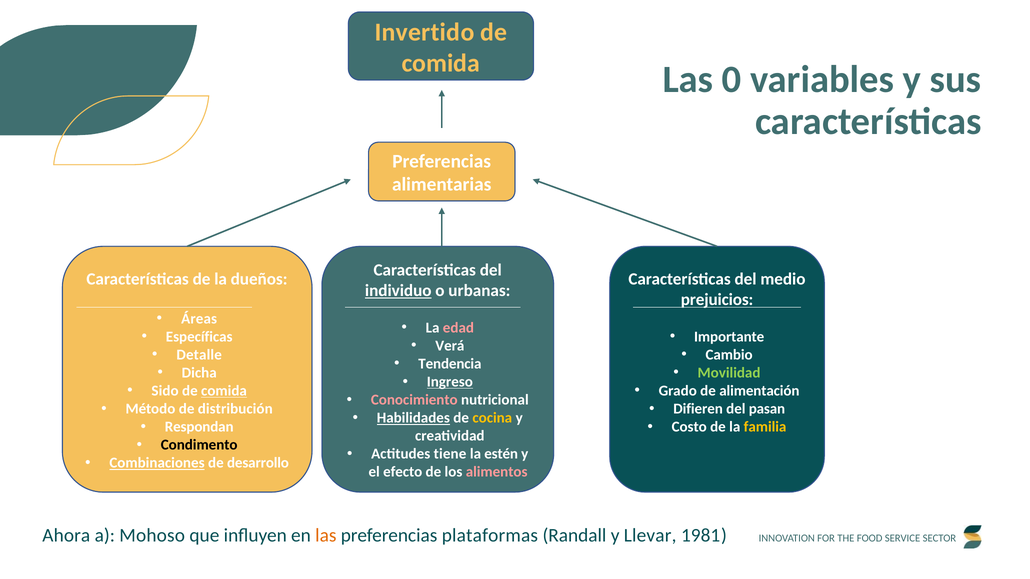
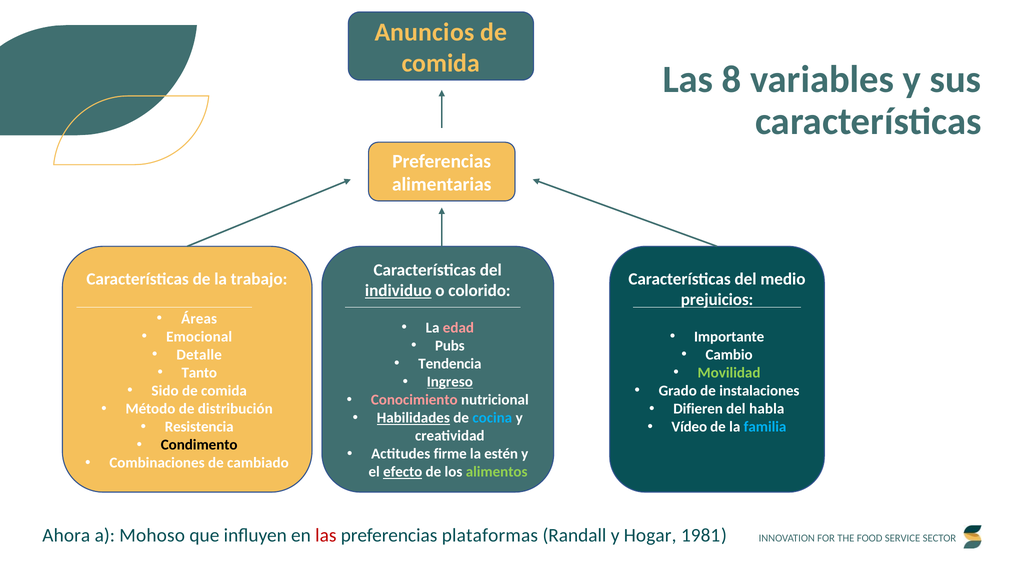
Invertido: Invertido -> Anuncios (424, 32)
0: 0 -> 8 (732, 80)
dueños: dueños -> trabajo (259, 279)
urbanas: urbanas -> colorido (479, 291)
Específicas: Específicas -> Emocional (199, 337)
Verá: Verá -> Pubs (450, 346)
Dicha: Dicha -> Tanto (199, 373)
comida underline: present -> none (224, 391)
alimentación: alimentación -> instalaciones (759, 391)
pasan: pasan -> habla (767, 409)
cocina colour: yellow -> light blue (492, 418)
Respondan: Respondan -> Resistencia (199, 427)
Costo: Costo -> Vídeo (689, 427)
familia colour: yellow -> light blue (765, 427)
tiene: tiene -> firme (450, 454)
Combinaciones underline: present -> none (157, 463)
desarrollo: desarrollo -> cambiado (258, 463)
efecto underline: none -> present (403, 472)
alimentos colour: pink -> light green (497, 472)
las colour: orange -> red (326, 536)
Llevar: Llevar -> Hogar (650, 536)
